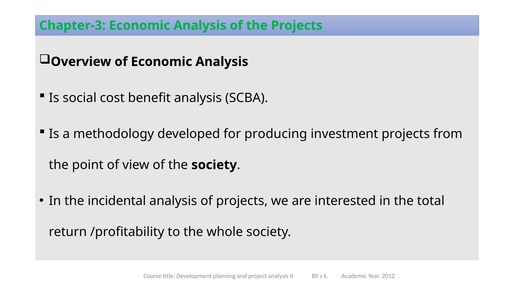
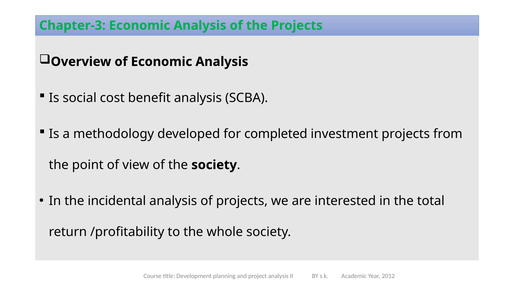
producing: producing -> completed (276, 134)
